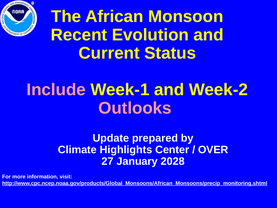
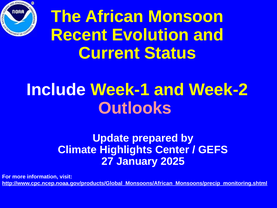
Include colour: pink -> white (56, 90)
OVER: OVER -> GEFS (213, 150)
2028: 2028 -> 2025 (173, 161)
